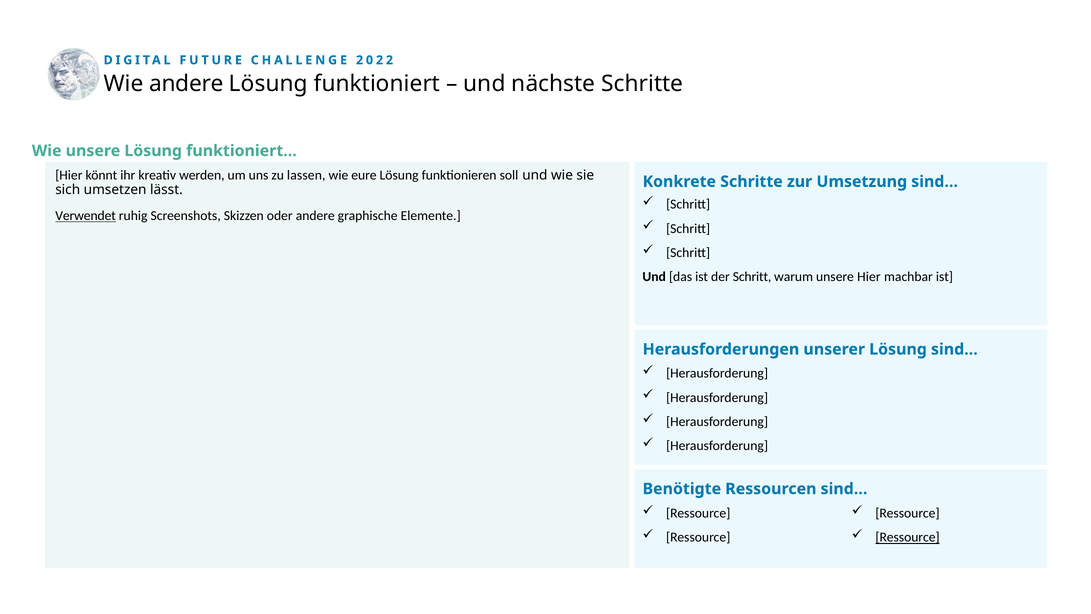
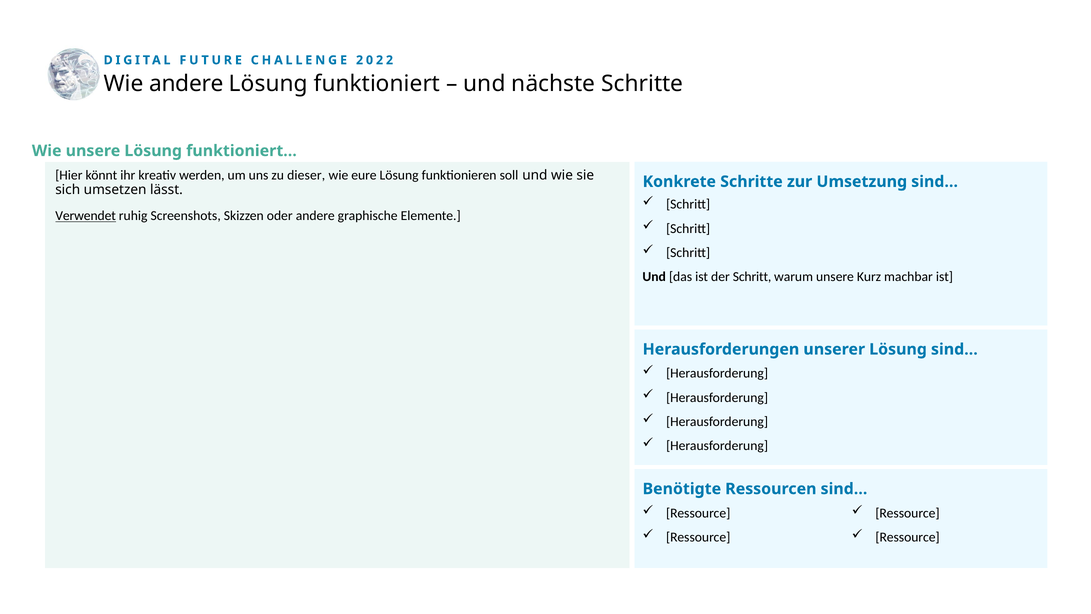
lassen: lassen -> dieser (306, 175)
unsere Hier: Hier -> Kurz (869, 277)
Ressource underline: present -> none (908, 537)
